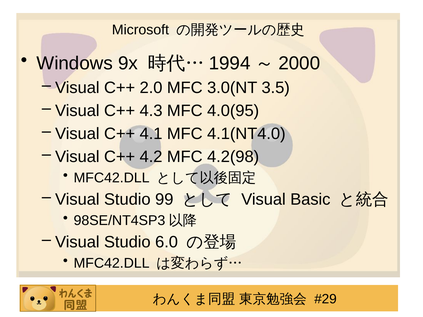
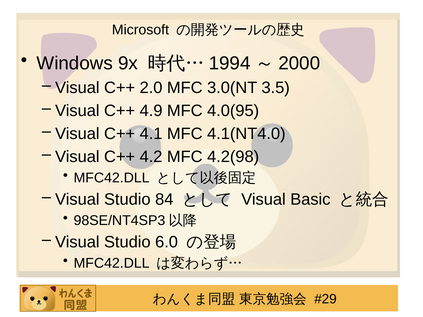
4.3: 4.3 -> 4.9 (151, 111)
99: 99 -> 84 (164, 200)
